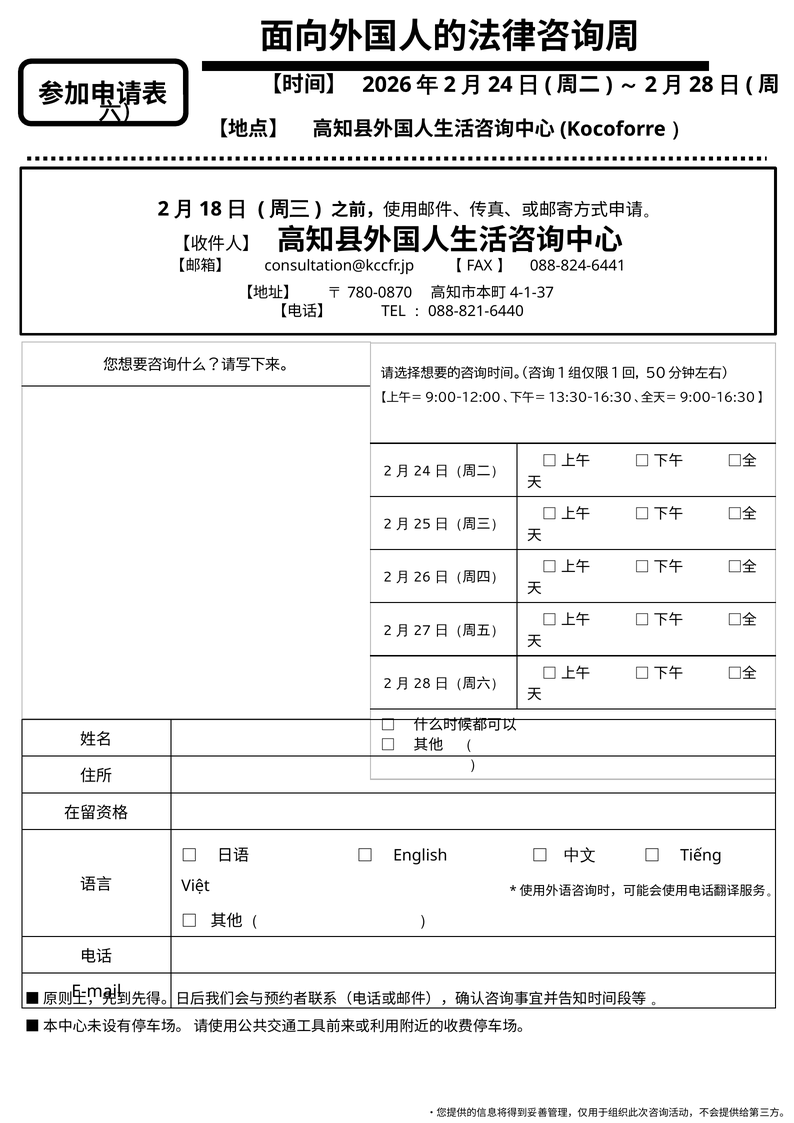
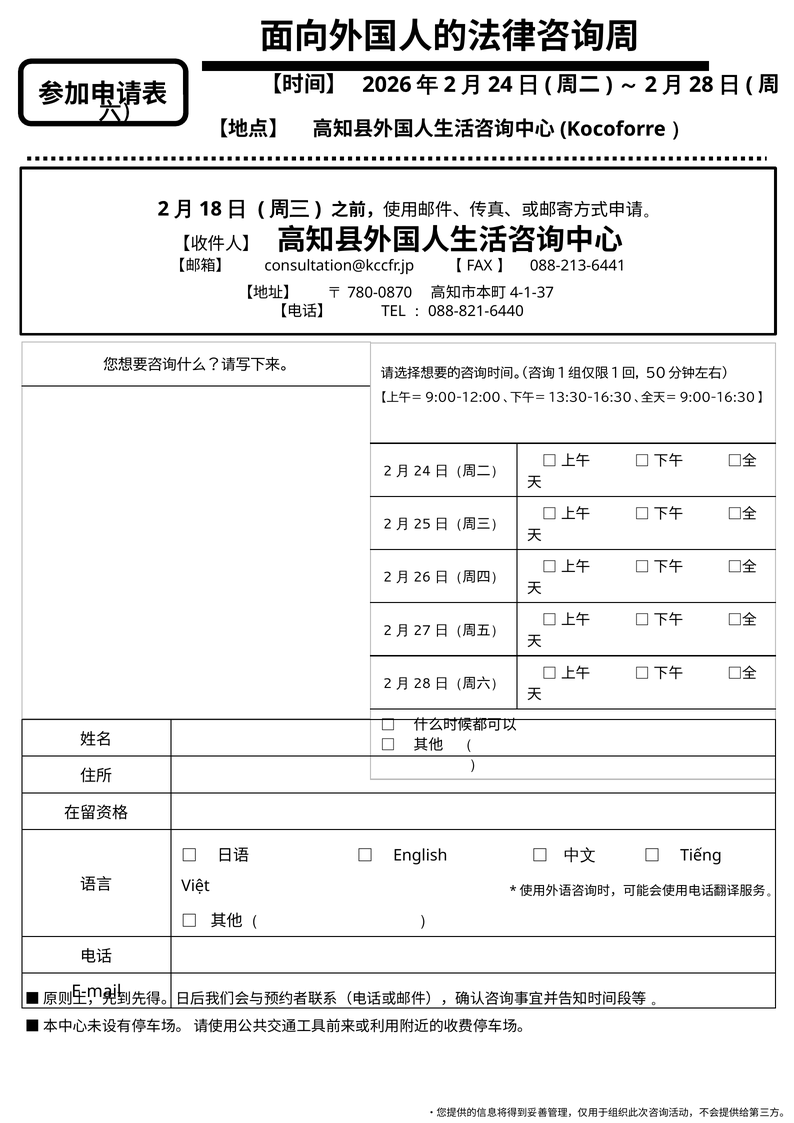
088-824-6441: 088-824-6441 -> 088-213-6441 (578, 266)
